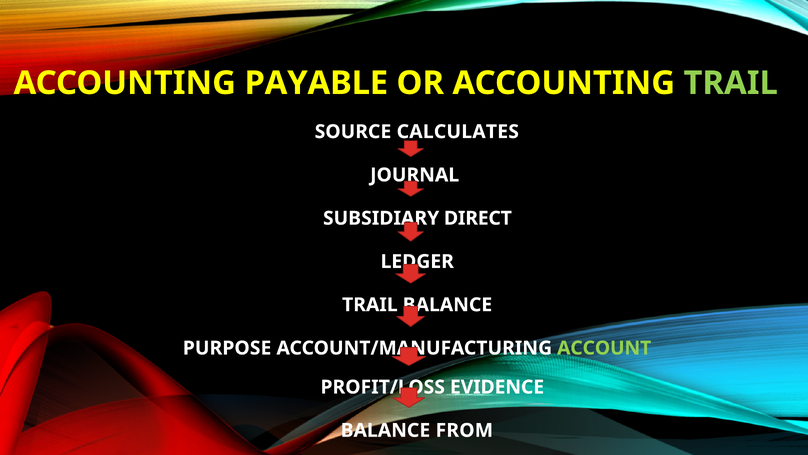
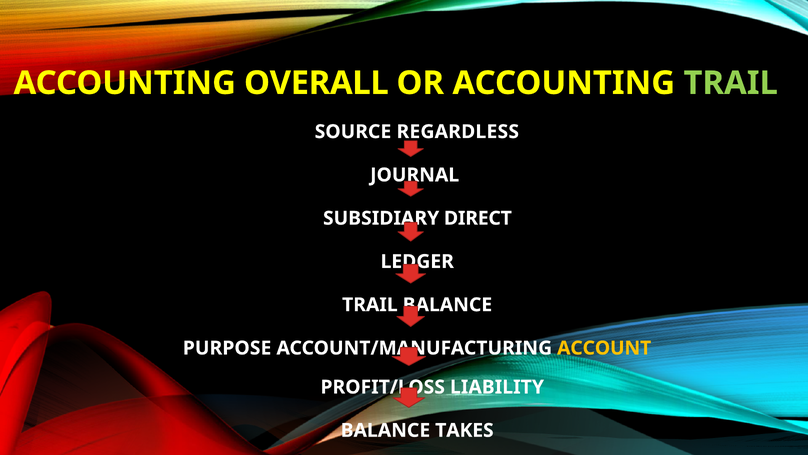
PAYABLE: PAYABLE -> OVERALL (316, 83)
CALCULATES: CALCULATES -> REGARDLESS (458, 132)
ACCOUNT colour: light green -> yellow (604, 348)
EVIDENCE: EVIDENCE -> LIABILITY (497, 387)
FROM: FROM -> TAKES (464, 430)
